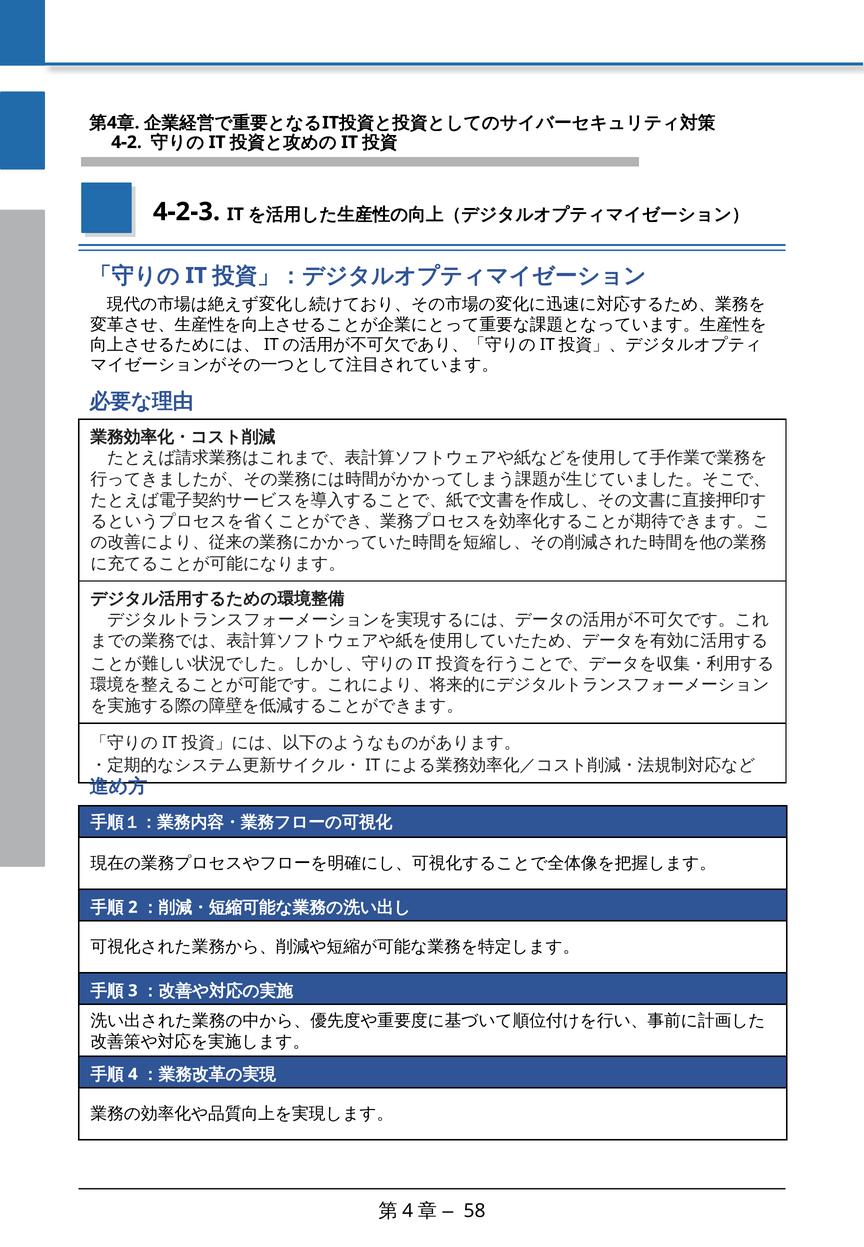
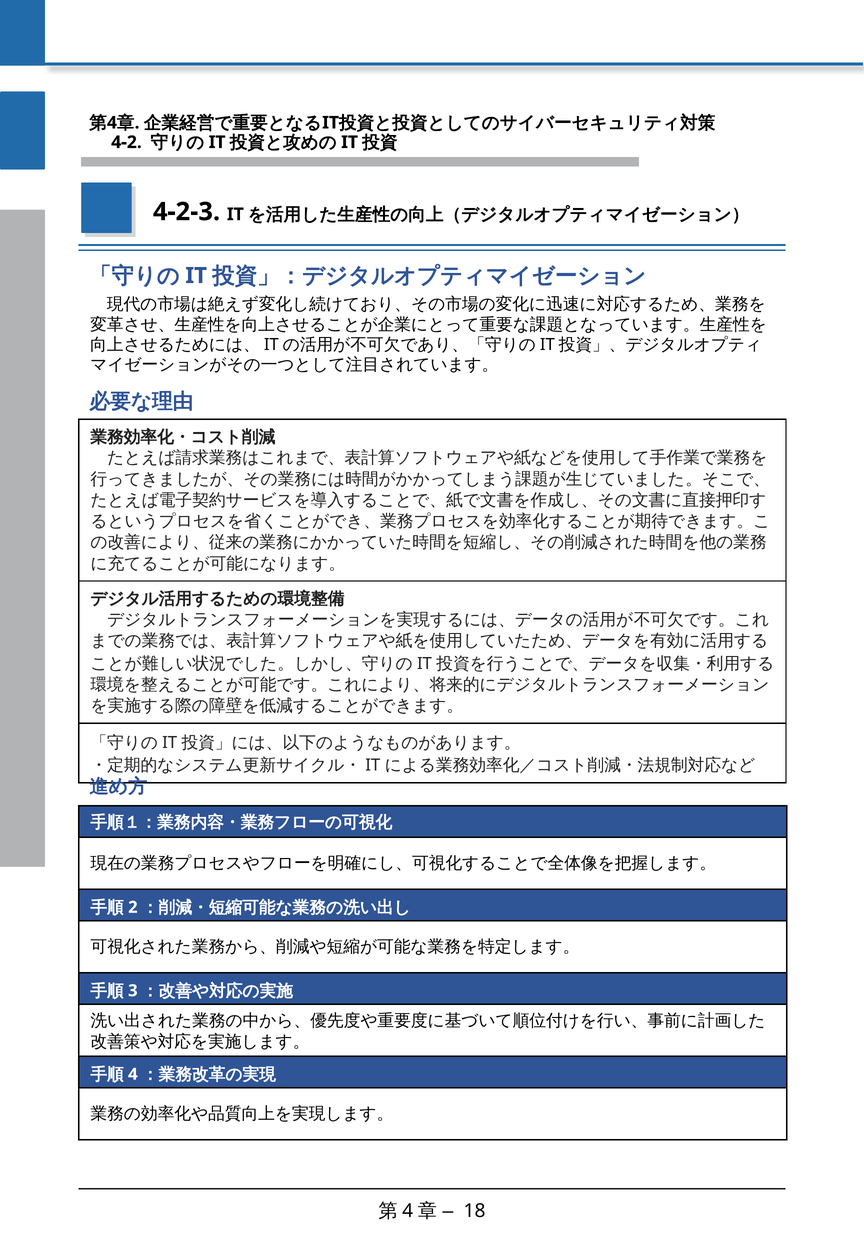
58: 58 -> 18 (475, 1212)
